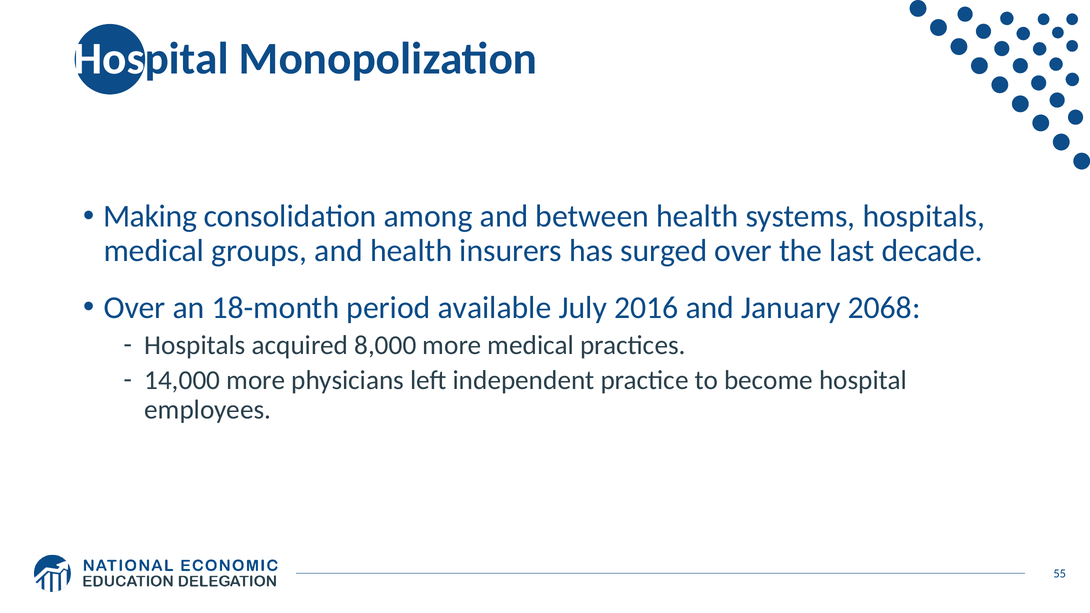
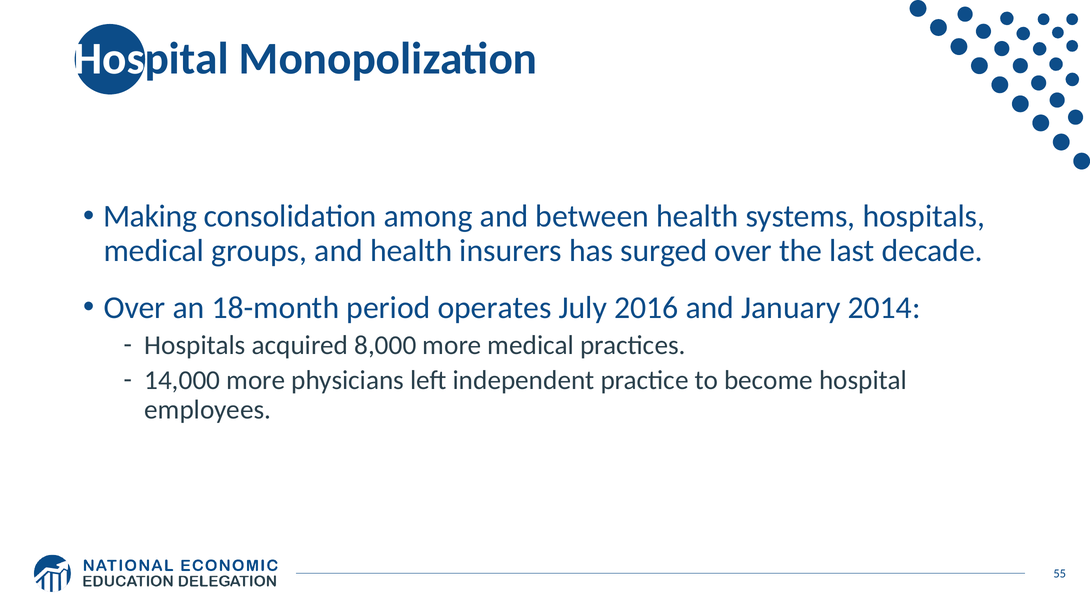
available: available -> operates (495, 308)
2068: 2068 -> 2014 (884, 308)
